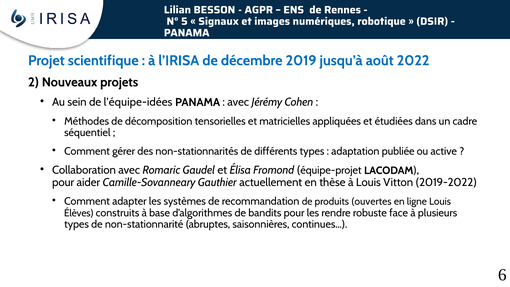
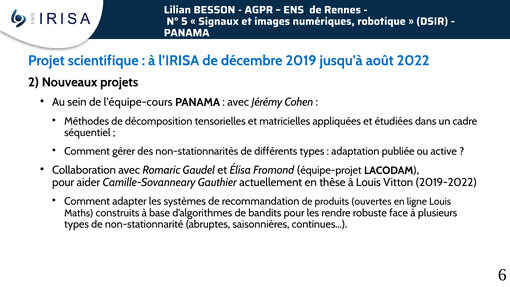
l’équipe-idées: l’équipe-idées -> l’équipe-cours (138, 102)
Élèves: Élèves -> Maths (79, 213)
